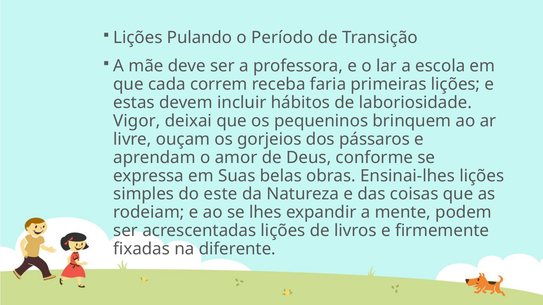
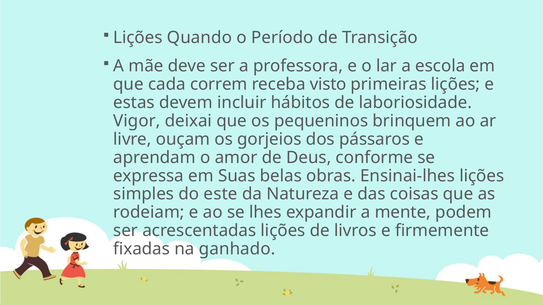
Pulando: Pulando -> Quando (200, 38)
faria: faria -> visto (328, 84)
diferente: diferente -> ganhado (237, 249)
